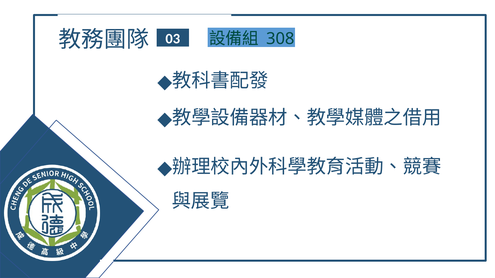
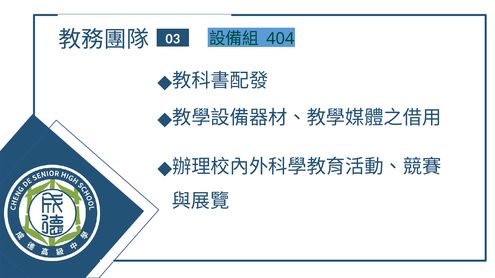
308: 308 -> 404 (280, 39)
